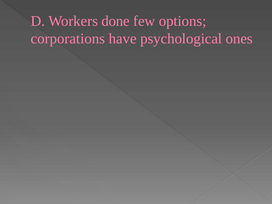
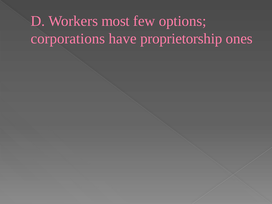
done: done -> most (116, 21)
psychological: psychological -> proprietorship (181, 39)
